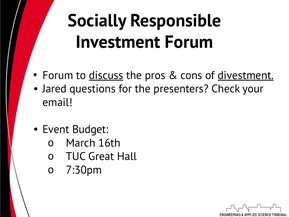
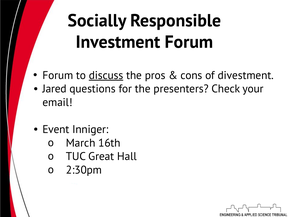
divestment underline: present -> none (246, 75)
Budget: Budget -> Inniger (90, 129)
7:30pm: 7:30pm -> 2:30pm (84, 170)
